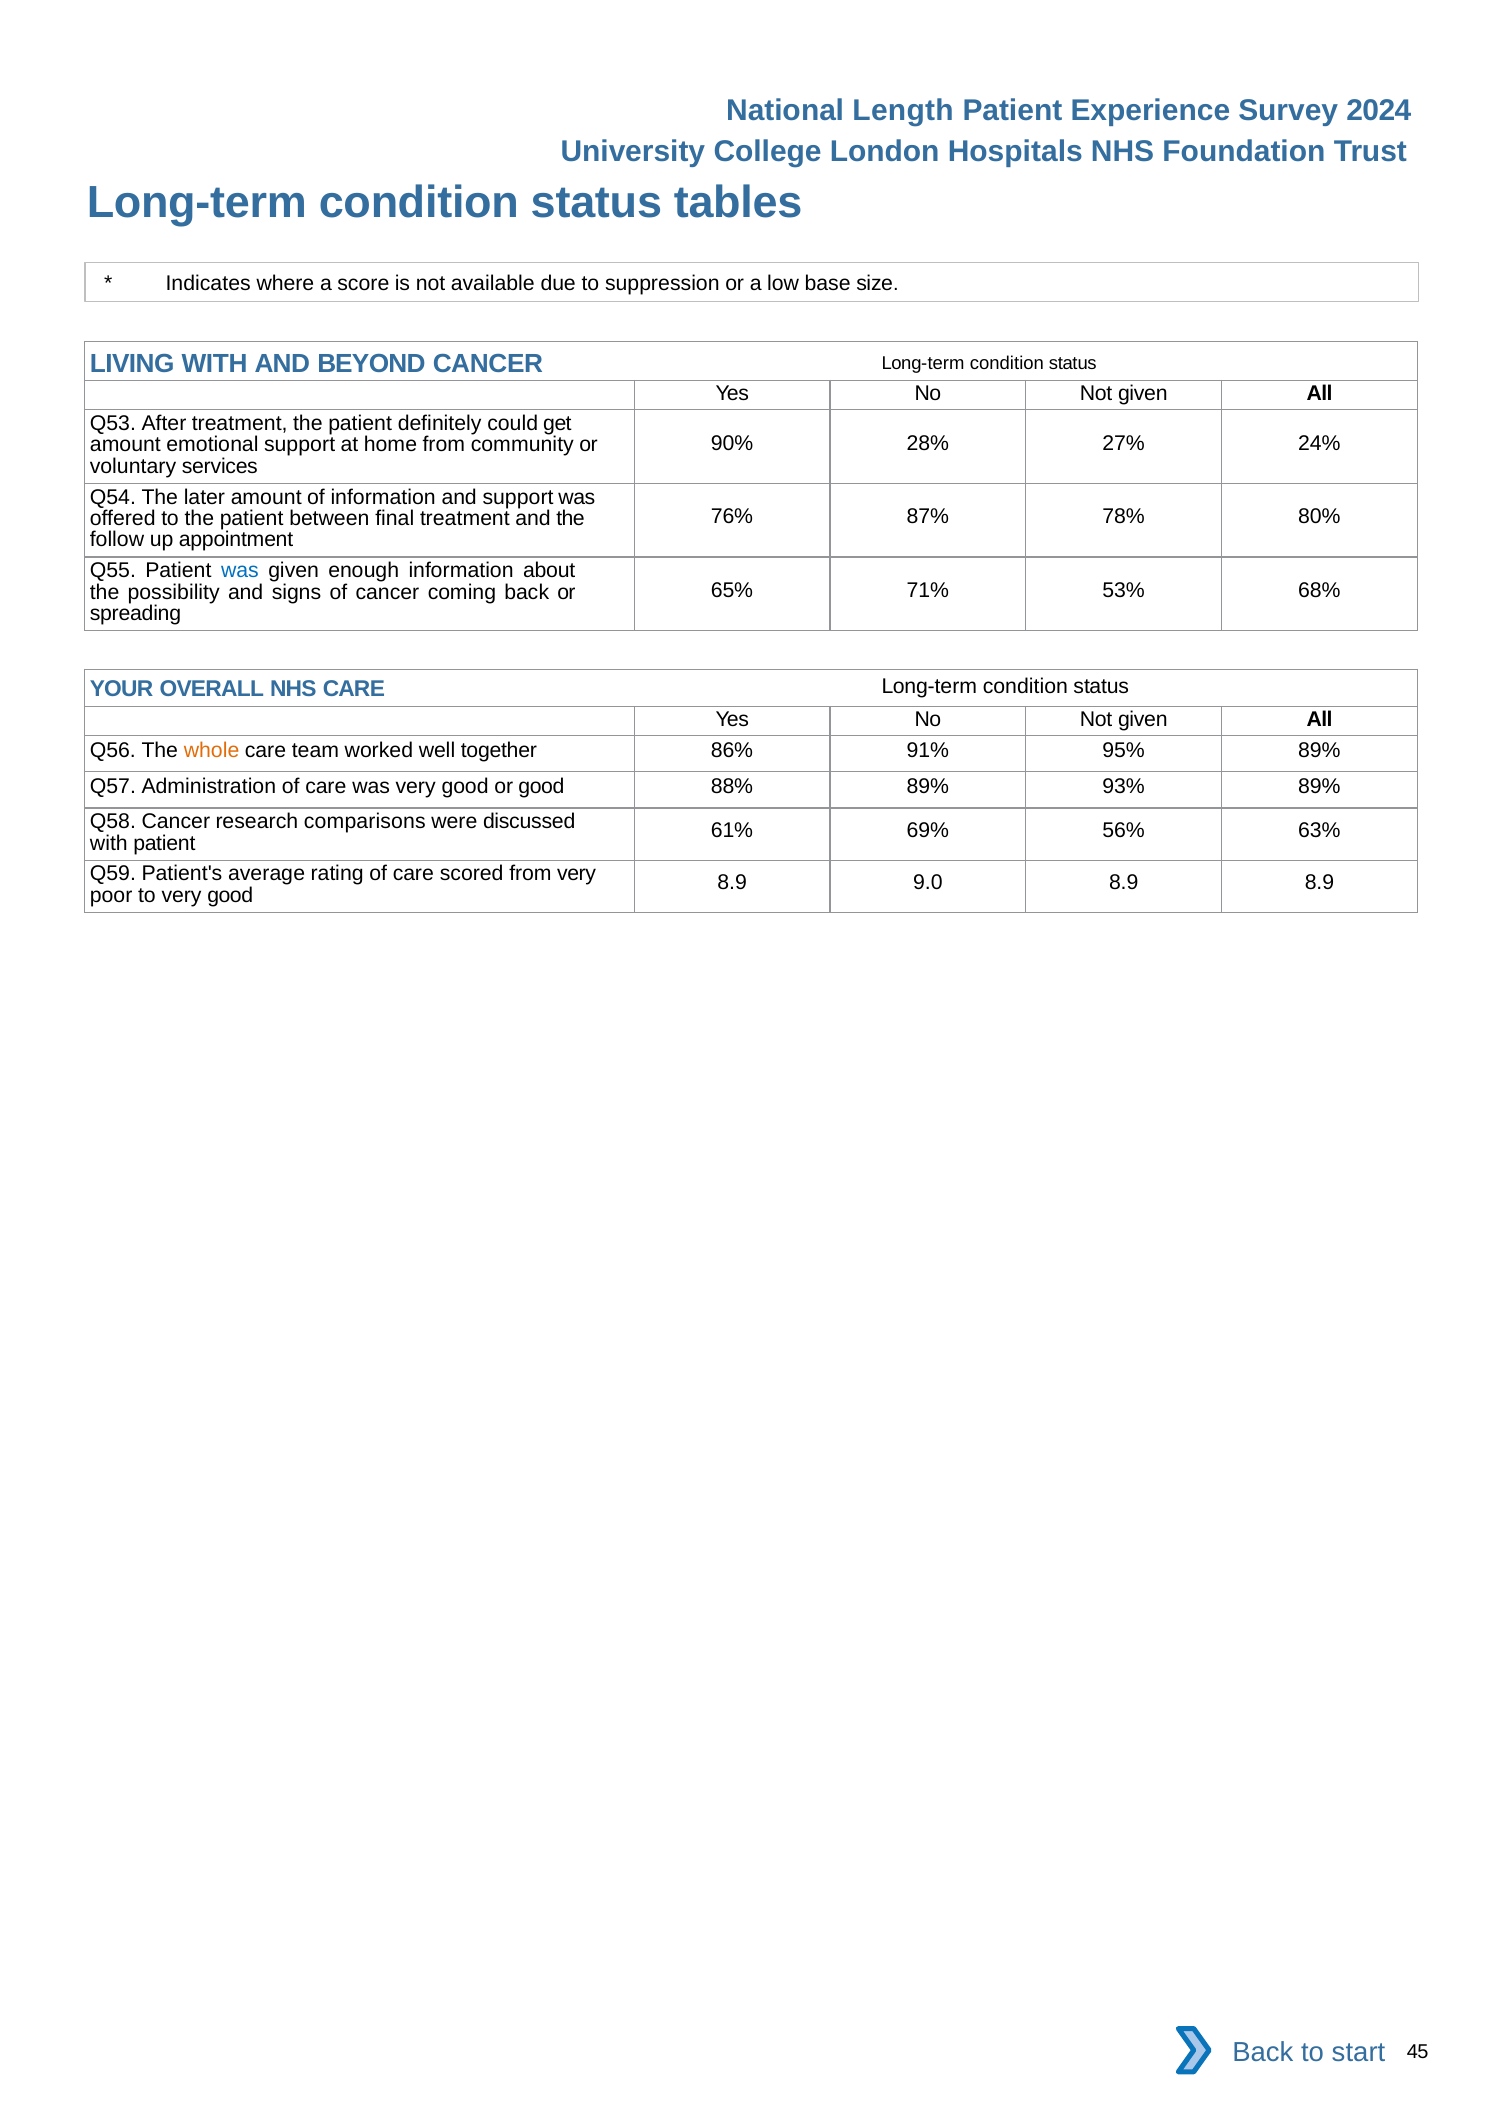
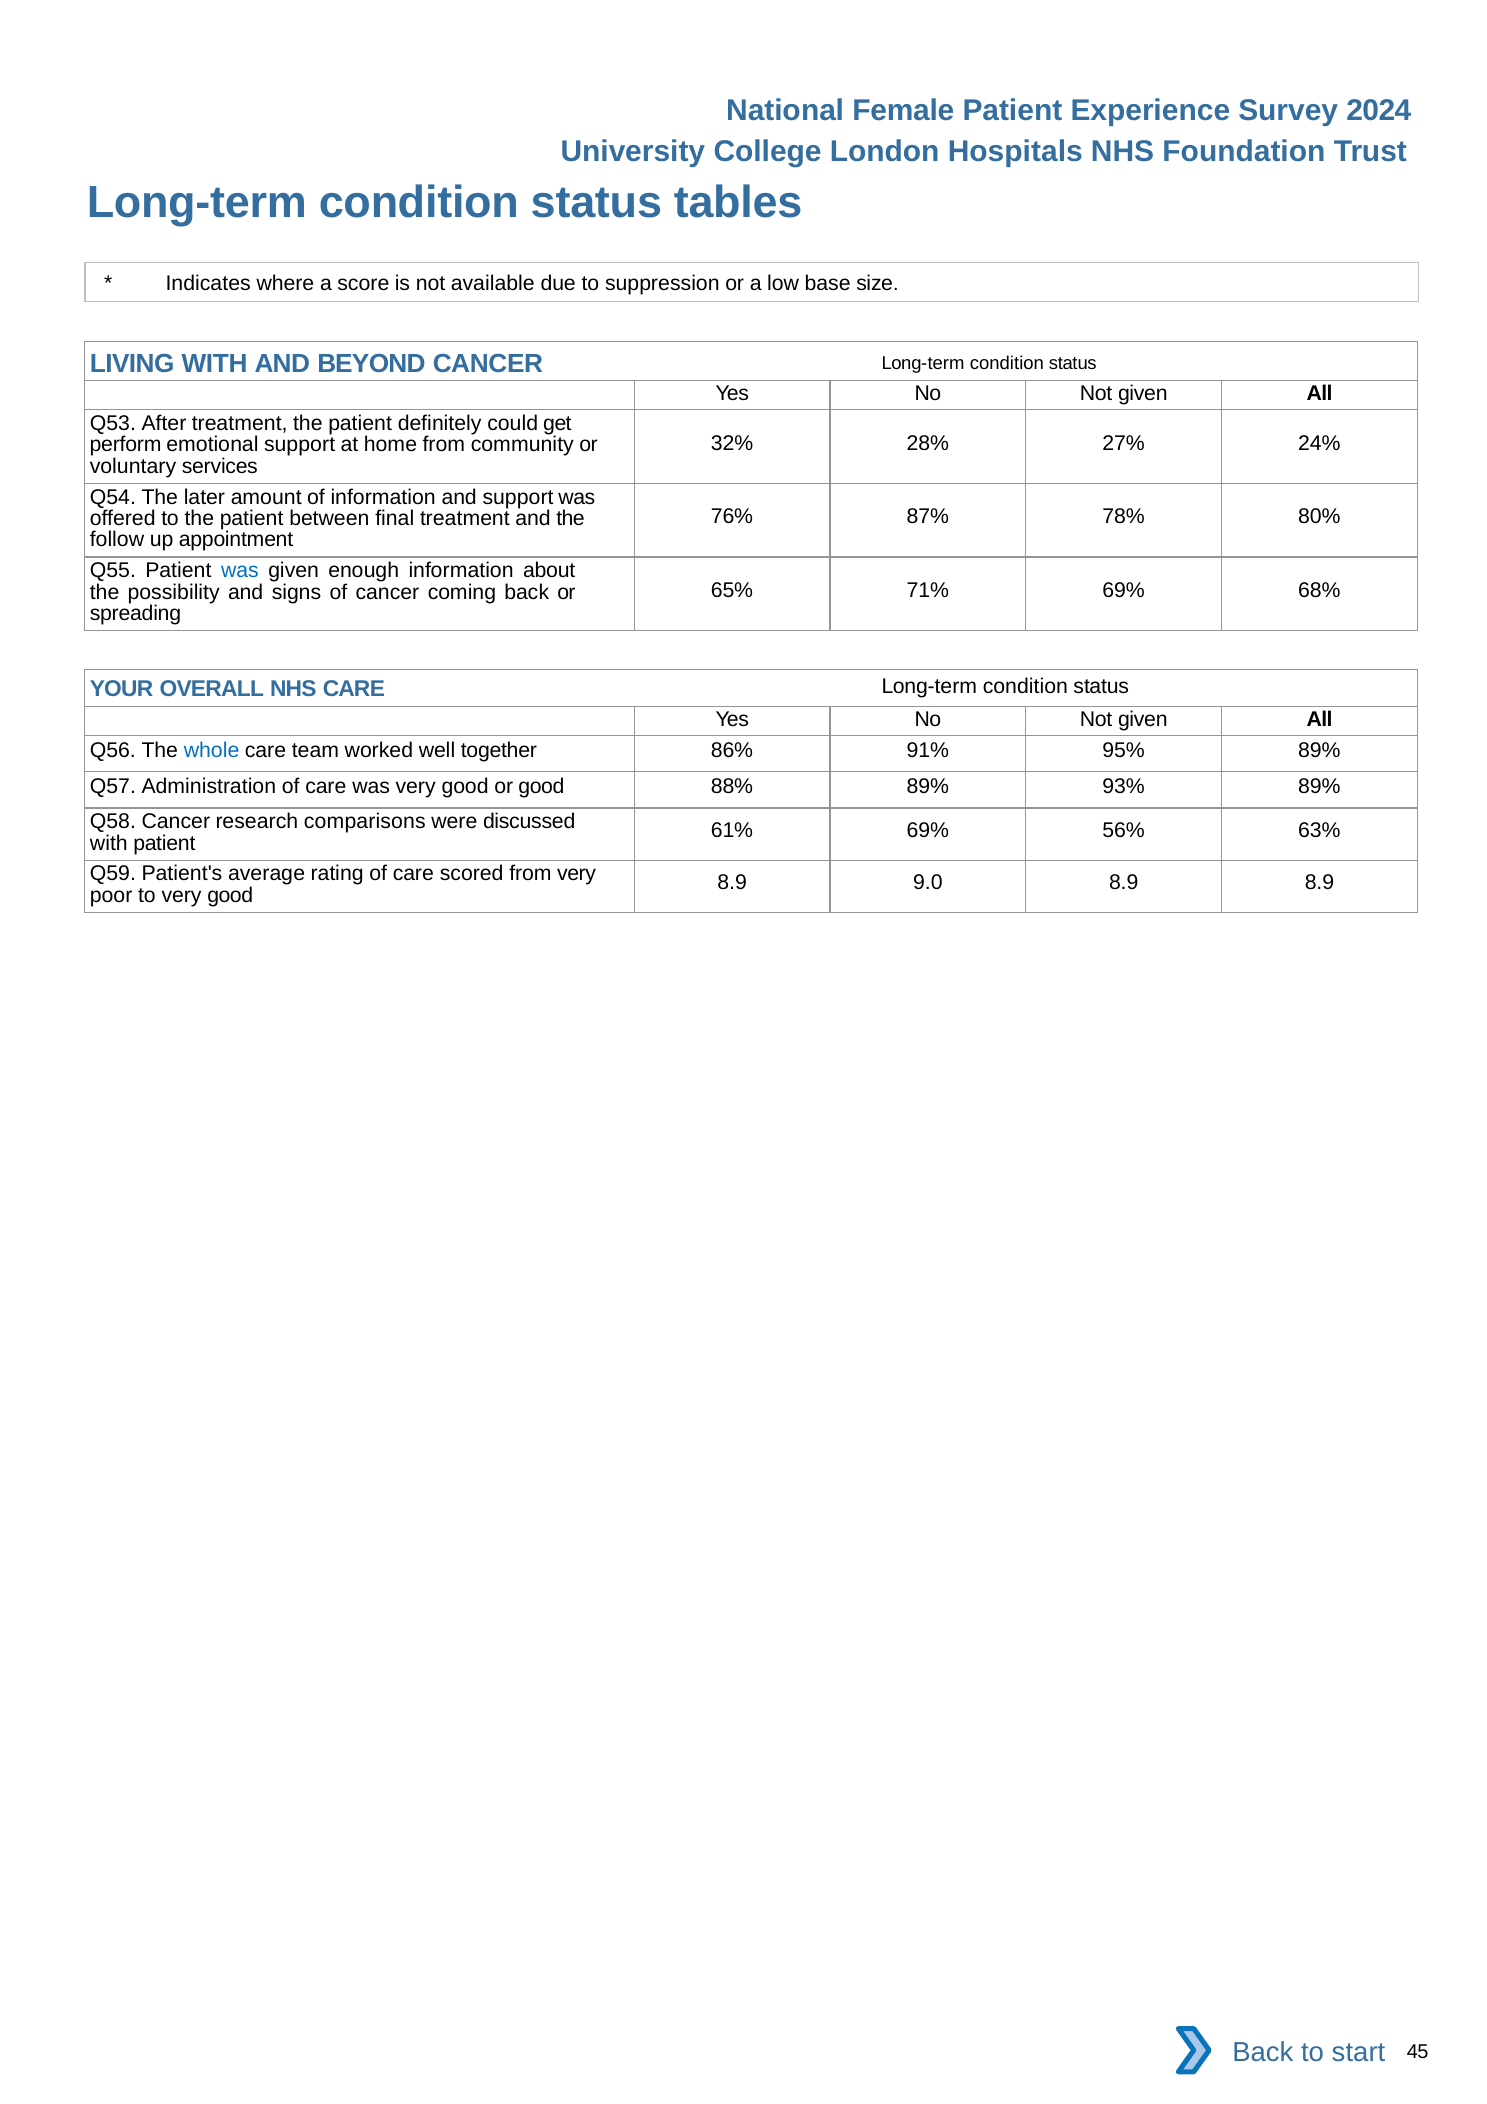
Length: Length -> Female (903, 111)
90%: 90% -> 32% (732, 443)
amount: amount -> perform (126, 445)
71% 53%: 53% -> 69% (1124, 591)
whole colour: orange -> blue (212, 751)
